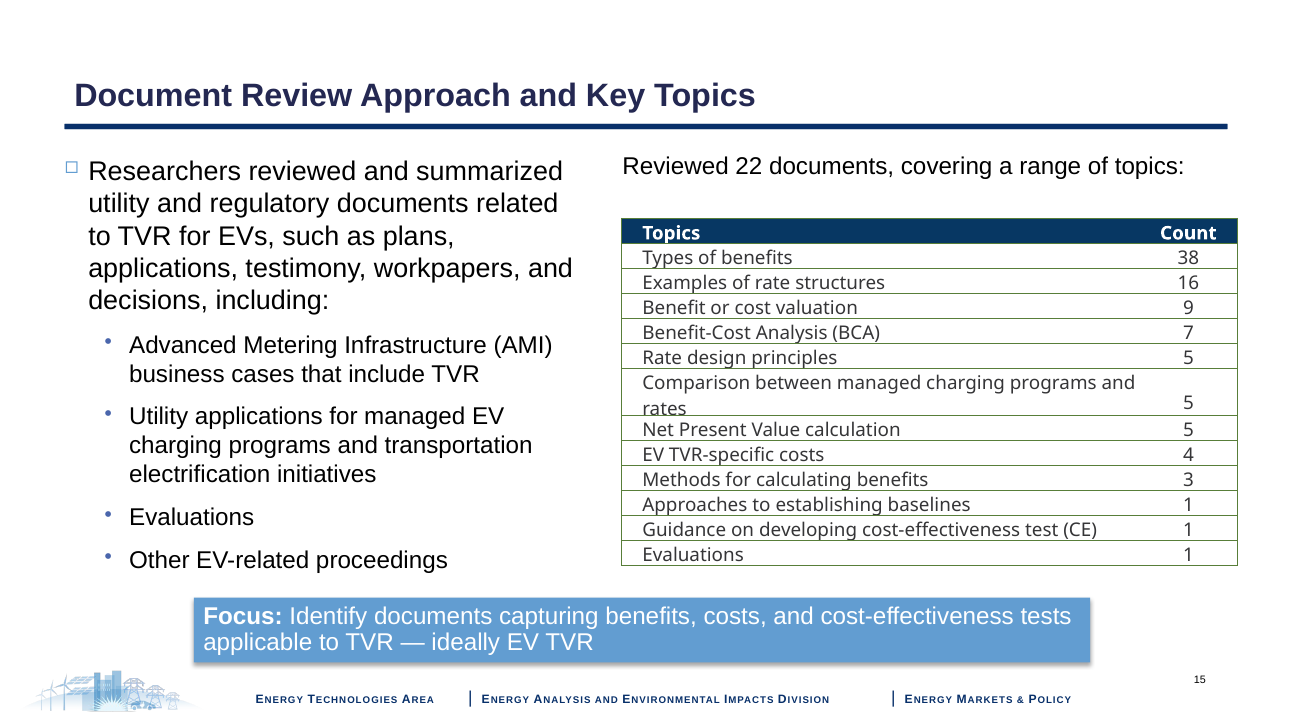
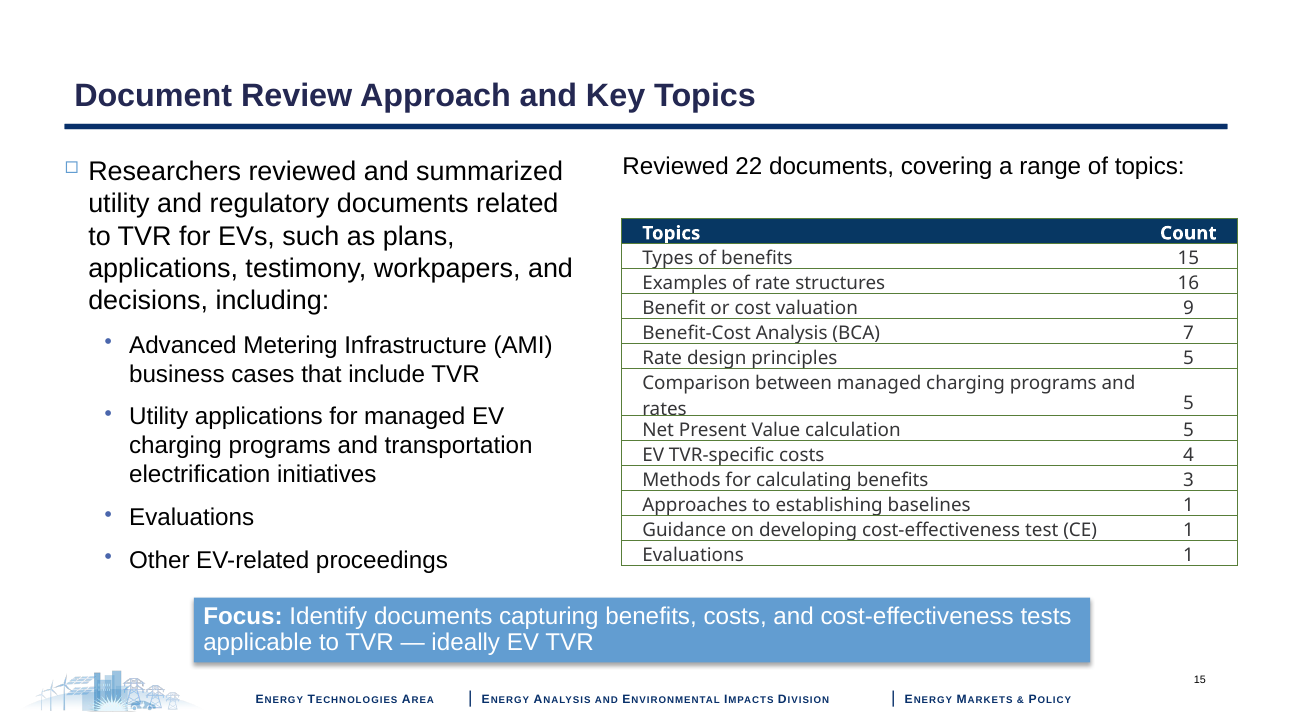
benefits 38: 38 -> 15 (1188, 258)
